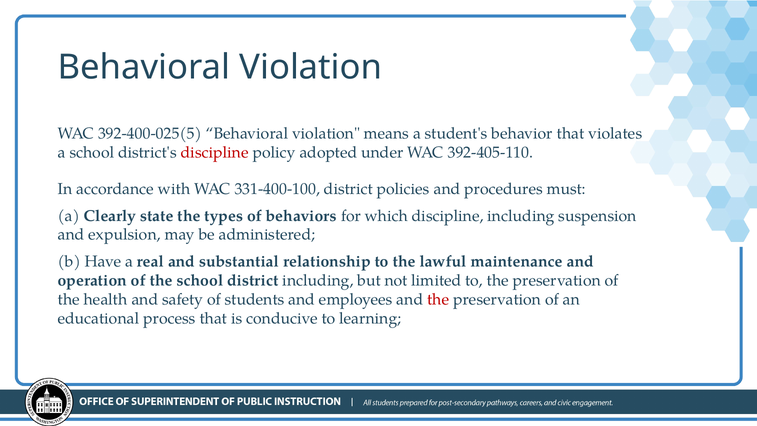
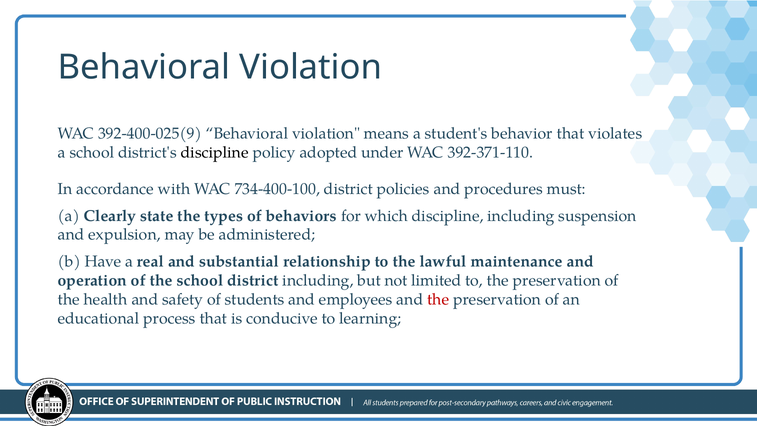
392-400-025(5: 392-400-025(5 -> 392-400-025(9 (150, 134)
discipline colour: red -> black (215, 153)
392-405-110: 392-405-110 -> 392-371-110 (490, 153)
331-400-100: 331-400-100 -> 734-400-100 (277, 189)
